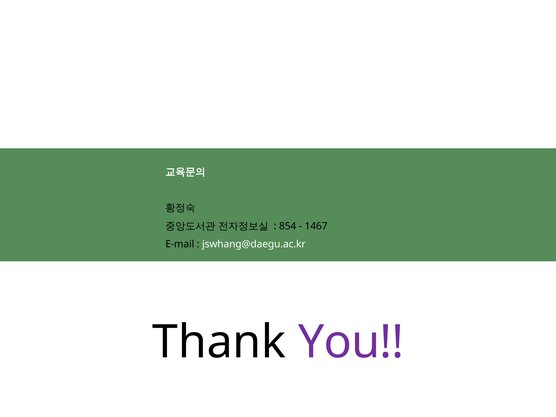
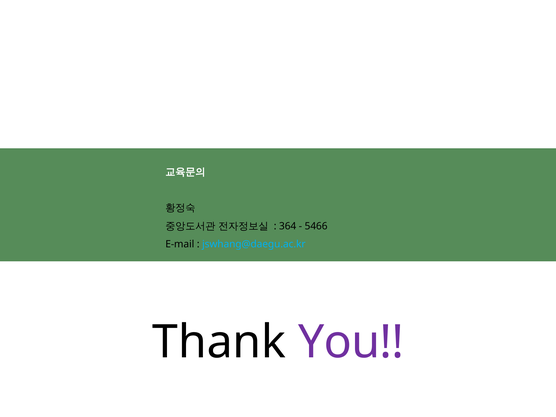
854: 854 -> 364 (288, 226)
1467: 1467 -> 5466 (316, 226)
jswhang@daegu.ac.kr colour: white -> light blue (254, 244)
